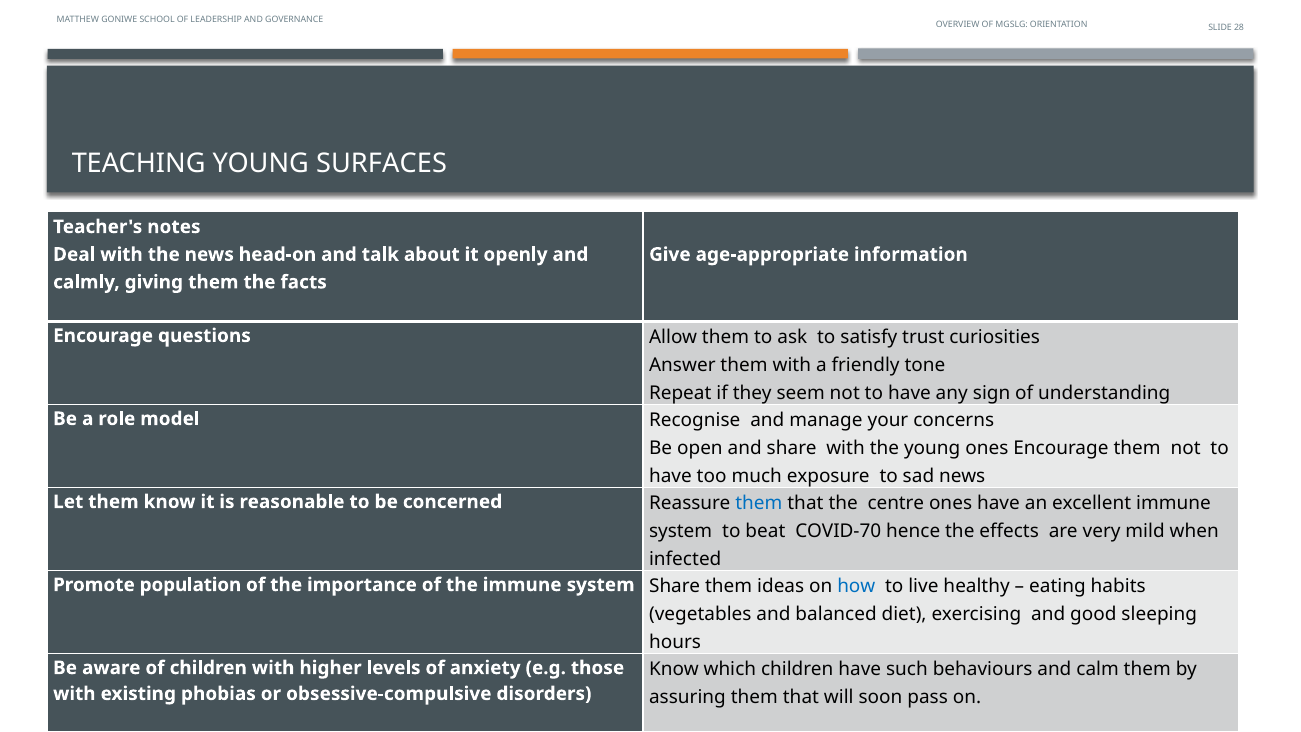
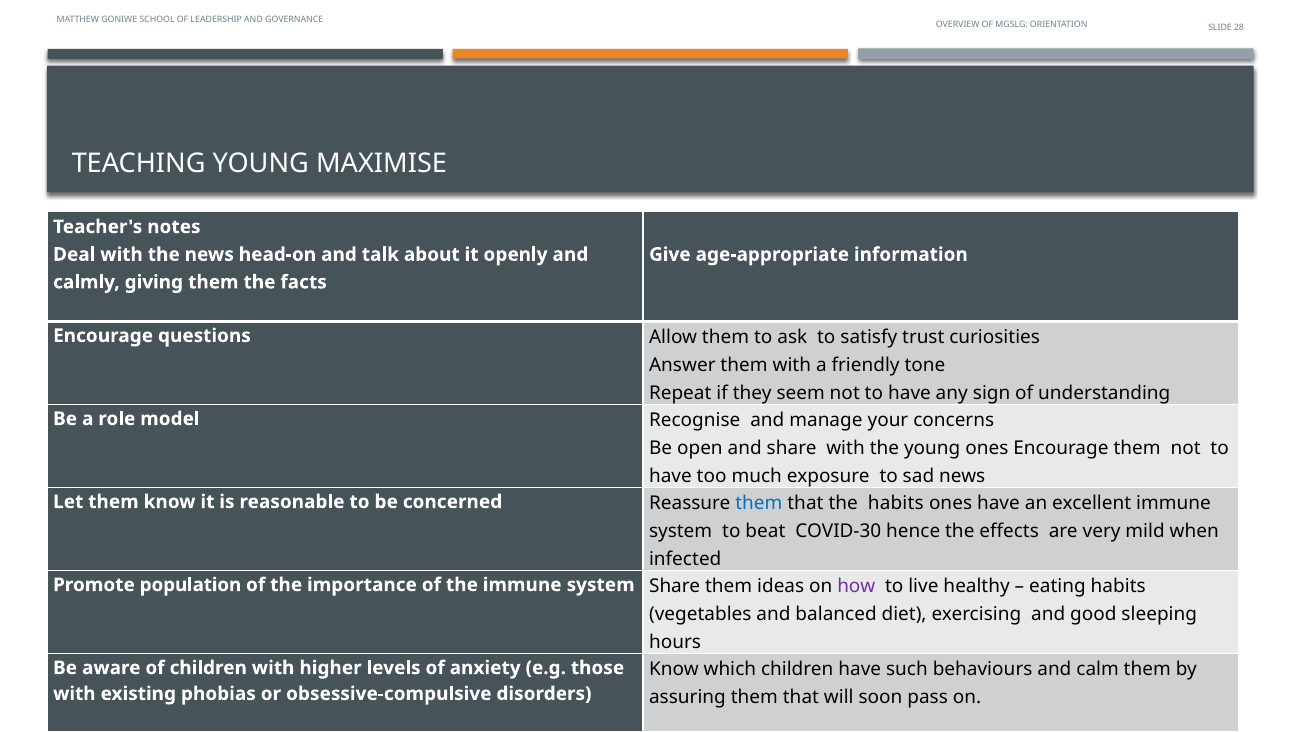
SURFACES: SURFACES -> MAXIMISE (382, 164)
the centre: centre -> habits (896, 503)
COVID-70: COVID-70 -> COVID-30 (838, 531)
how colour: blue -> purple (856, 586)
